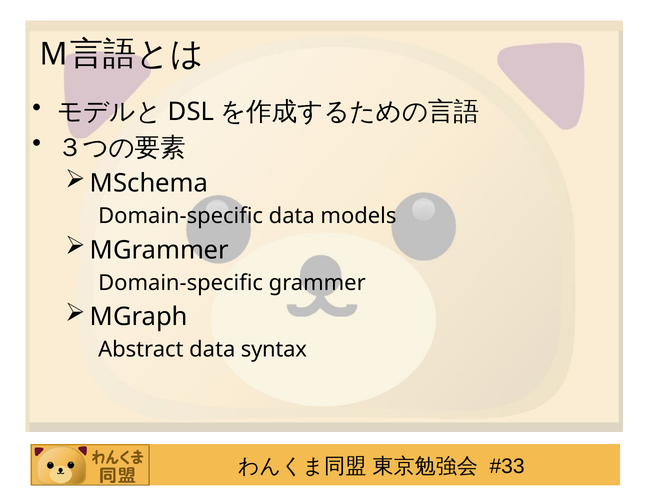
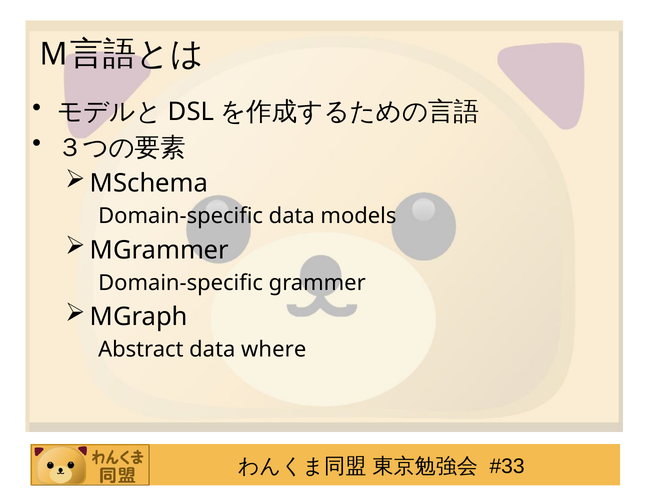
syntax: syntax -> where (274, 350)
